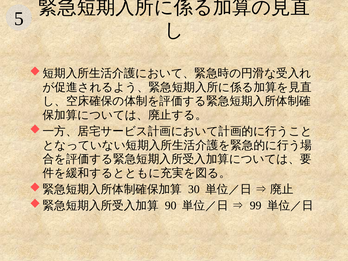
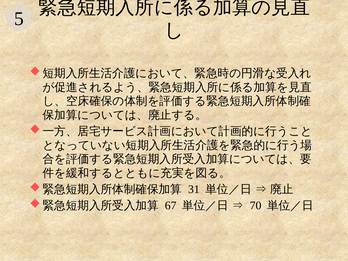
30: 30 -> 31 (194, 189)
90: 90 -> 67 (171, 206)
99: 99 -> 70 (256, 206)
